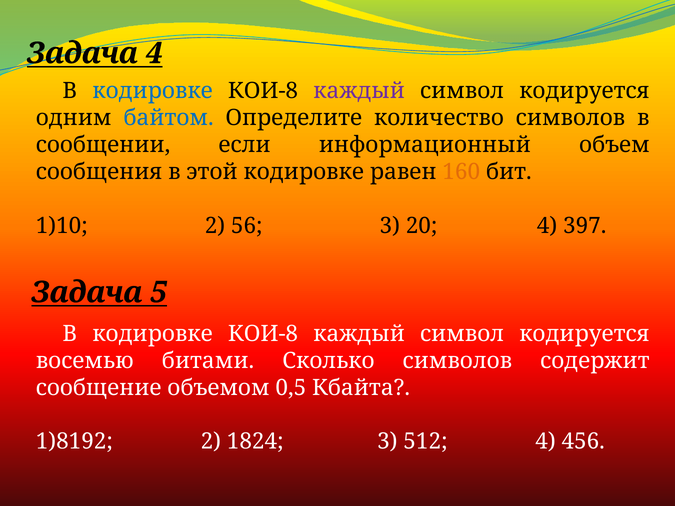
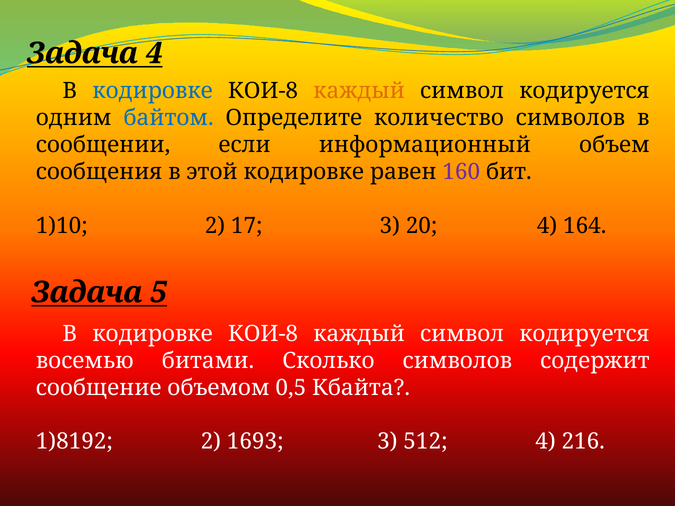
каждый colour: purple -> orange (359, 91)
160 colour: orange -> purple (461, 172)
56: 56 -> 17 (247, 226)
397: 397 -> 164 (585, 226)
1824: 1824 -> 1693 (255, 442)
456: 456 -> 216 (583, 442)
